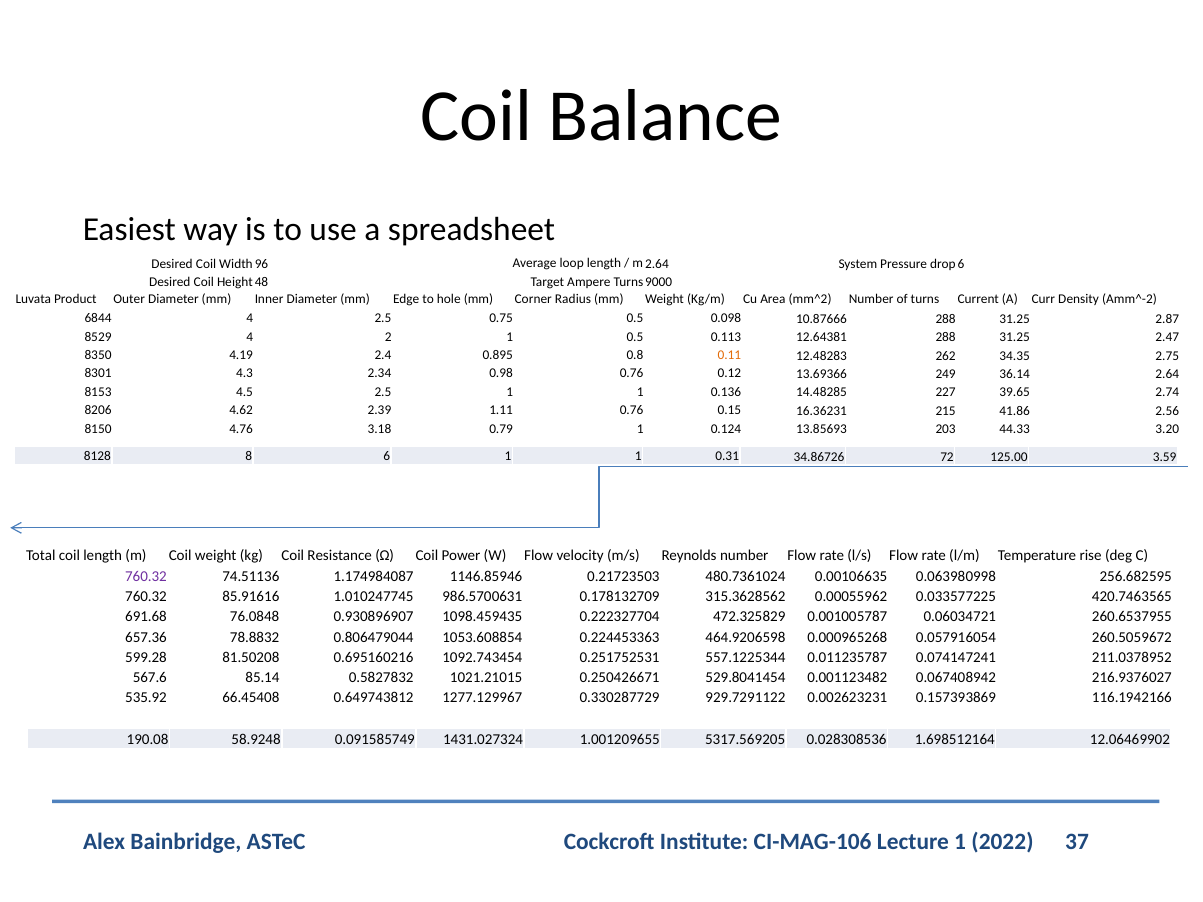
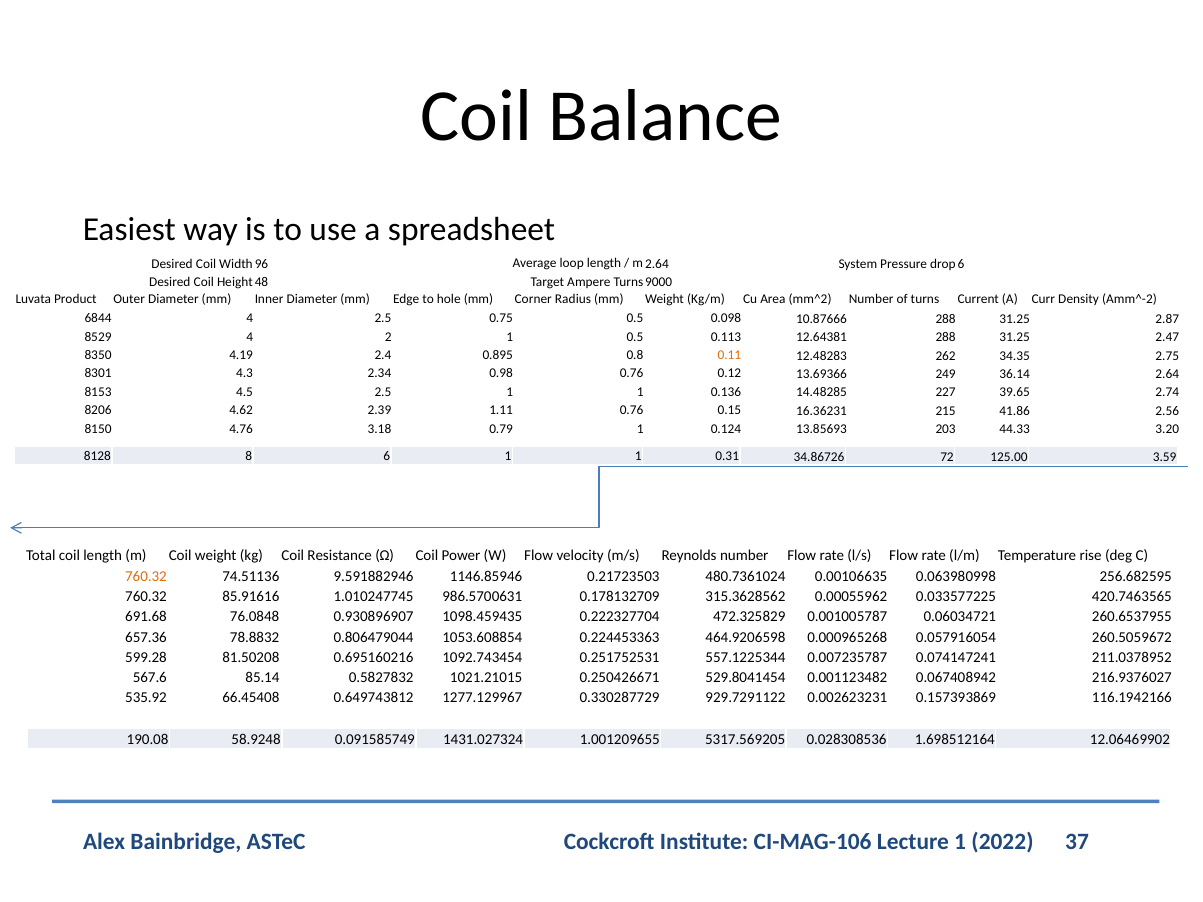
760.32 colour: purple -> orange (146, 577)
1.174984087: 1.174984087 -> 9.591882946 (374, 577)
0.011235787: 0.011235787 -> 0.007235787 (847, 658)
